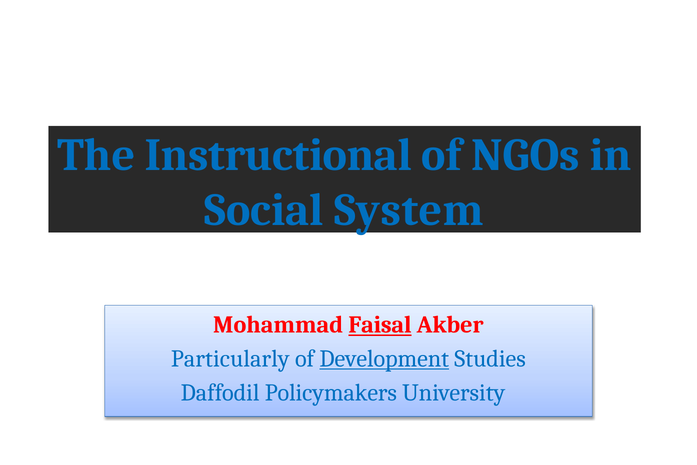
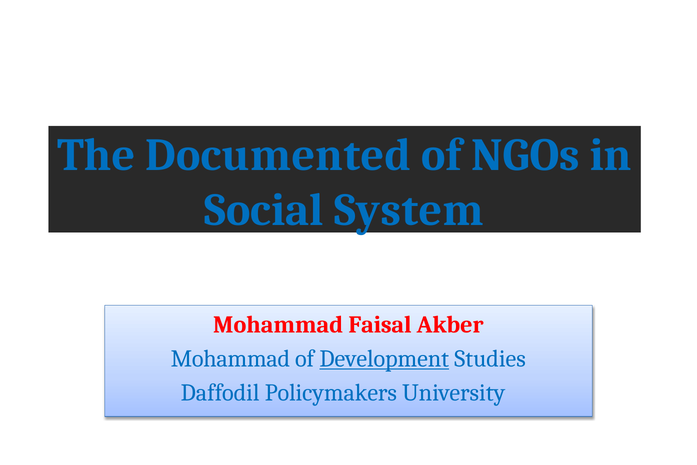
Instructional: Instructional -> Documented (278, 155)
Faisal underline: present -> none (380, 324)
Particularly: Particularly -> Mohammad (230, 358)
